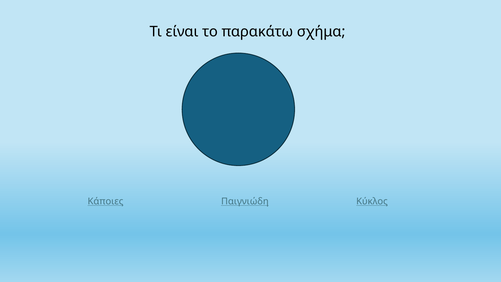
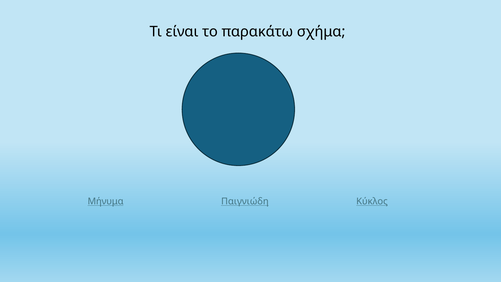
Κάποιες: Κάποιες -> Μήνυμα (106, 201)
